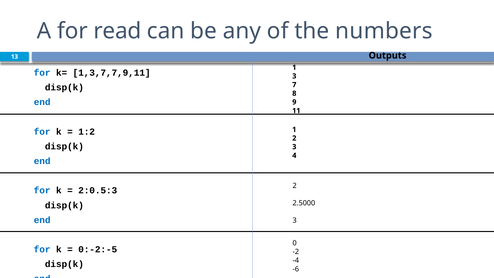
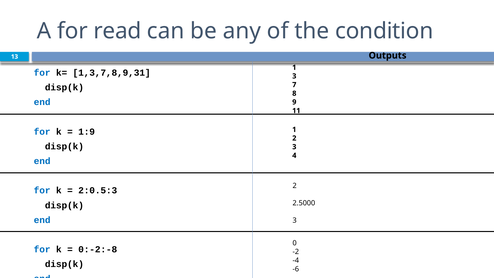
numbers: numbers -> condition (384, 31)
1,3,7,7,9,11: 1,3,7,7,9,11 -> 1,3,7,8,9,31 (112, 73)
1:2: 1:2 -> 1:9 (87, 132)
0:-2:-5: 0:-2:-5 -> 0:-2:-8 (98, 249)
